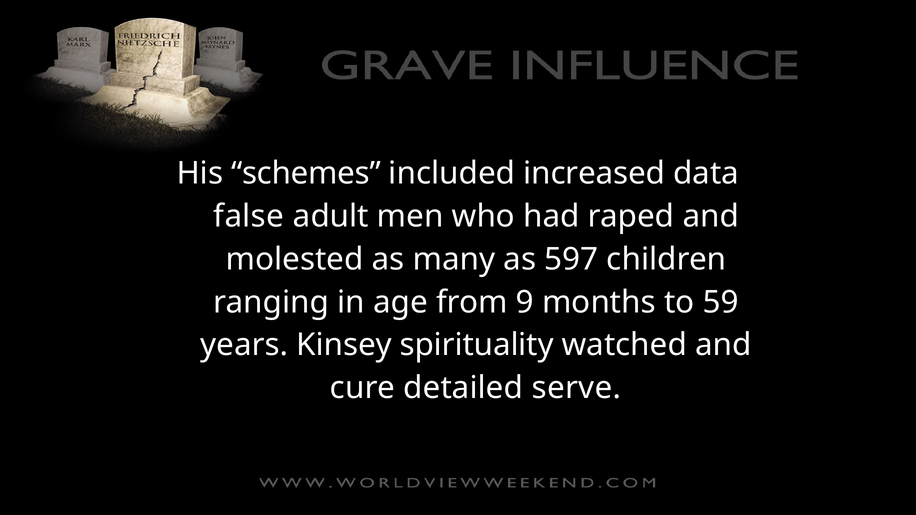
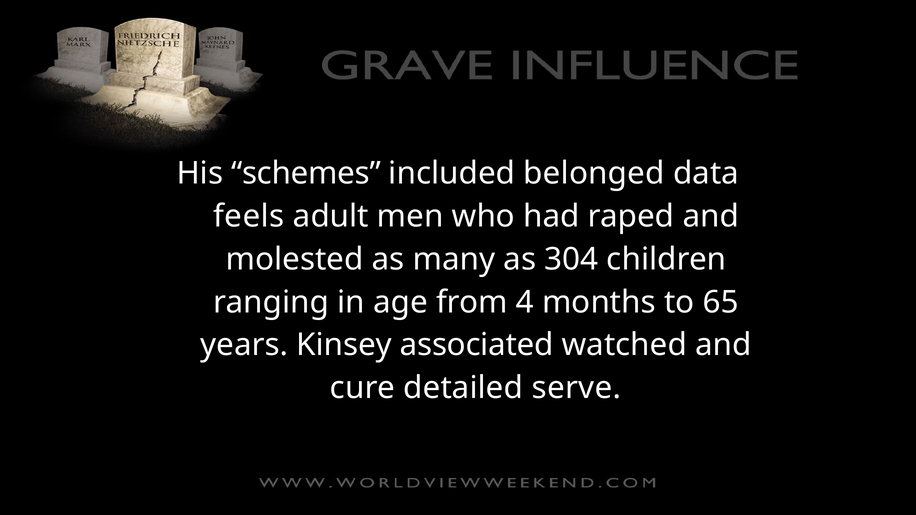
increased: increased -> belonged (594, 174)
false: false -> feels (249, 217)
597: 597 -> 304 (571, 259)
9: 9 -> 4 (525, 302)
59: 59 -> 65 (721, 302)
spirituality: spirituality -> associated (477, 345)
